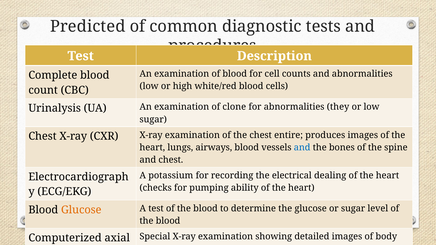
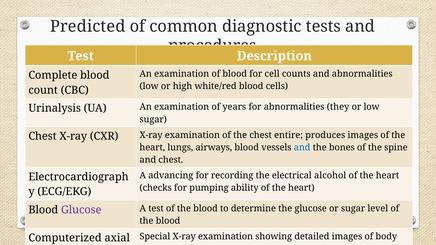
clone: clone -> years (234, 107)
A potassium: potassium -> advancing (171, 176)
dealing: dealing -> alcohol (330, 176)
Glucose colour: orange -> purple (81, 210)
